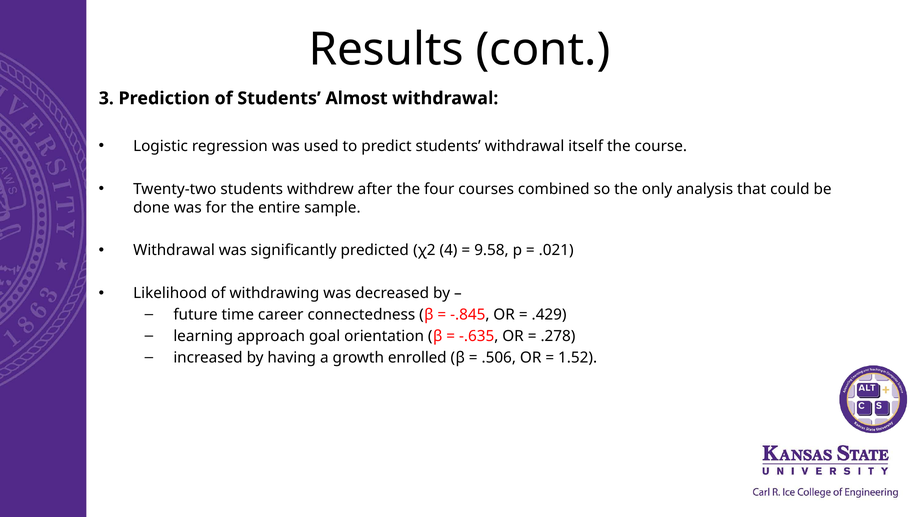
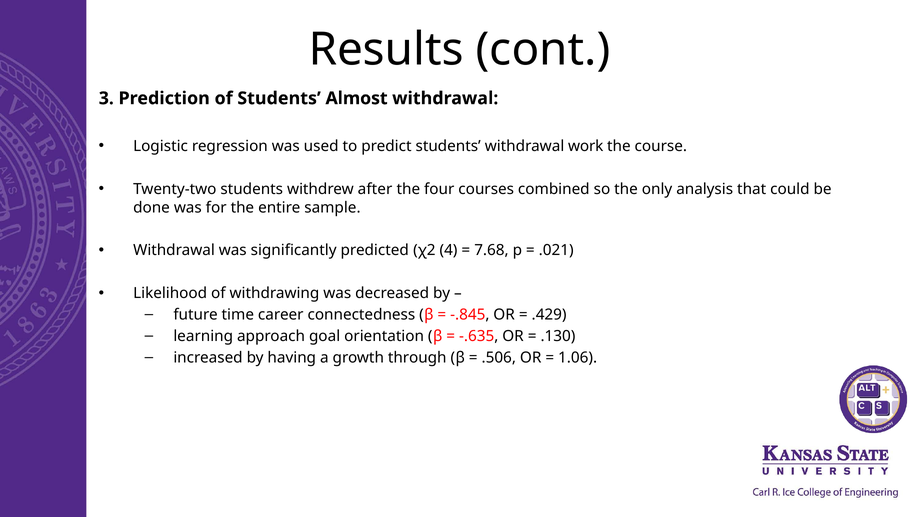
itself: itself -> work (586, 146)
9.58: 9.58 -> 7.68 (491, 250)
.278: .278 -> .130 (558, 336)
enrolled: enrolled -> through (417, 358)
1.52: 1.52 -> 1.06 (578, 358)
